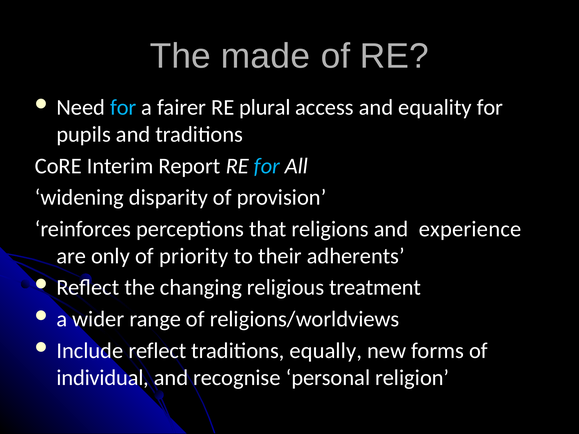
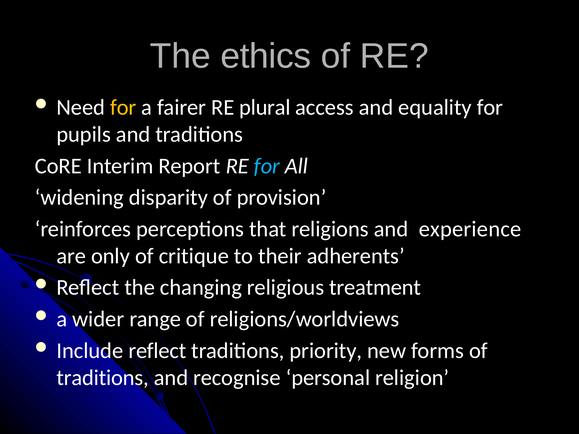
made: made -> ethics (266, 56)
for colour: light blue -> yellow (123, 107)
priority: priority -> critique (194, 256)
equally: equally -> priority (326, 351)
individual: individual -> traditions (103, 378)
